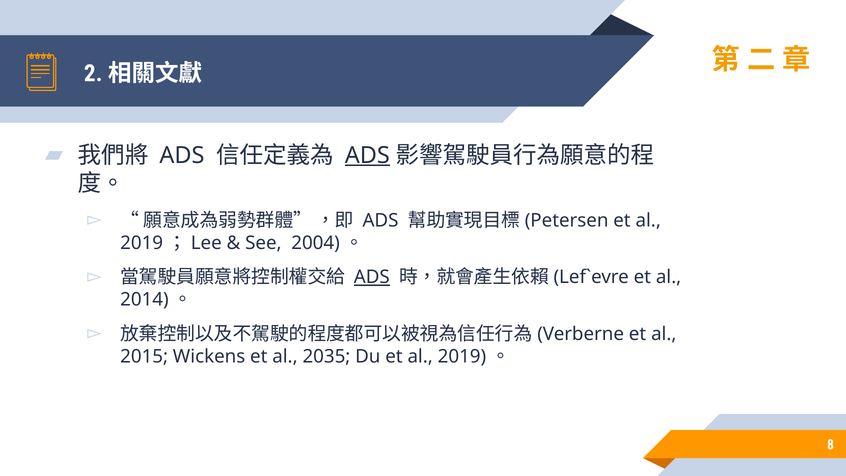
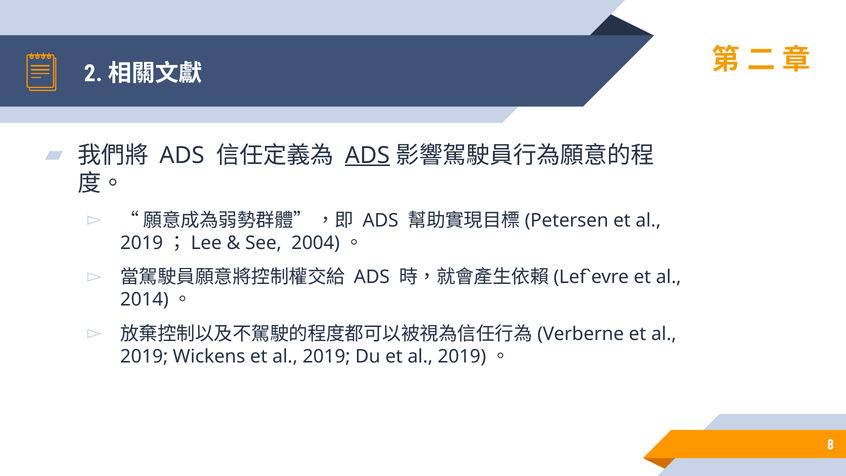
ADS underline: present -> none (372, 277)
2015: 2015 -> 2019 (144, 356)
Wickens et al 2035: 2035 -> 2019 (326, 356)
